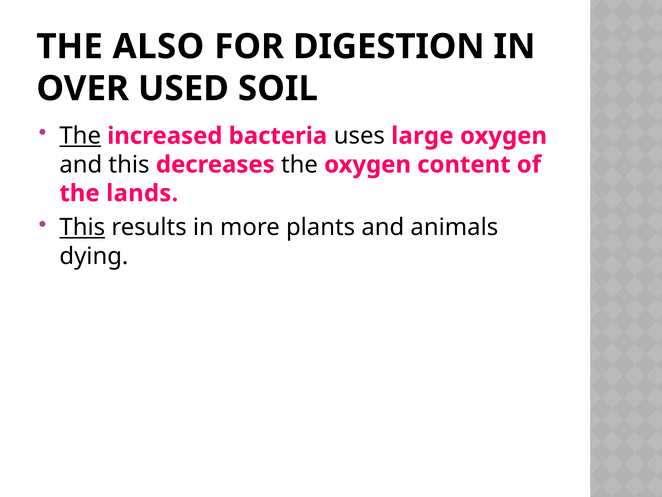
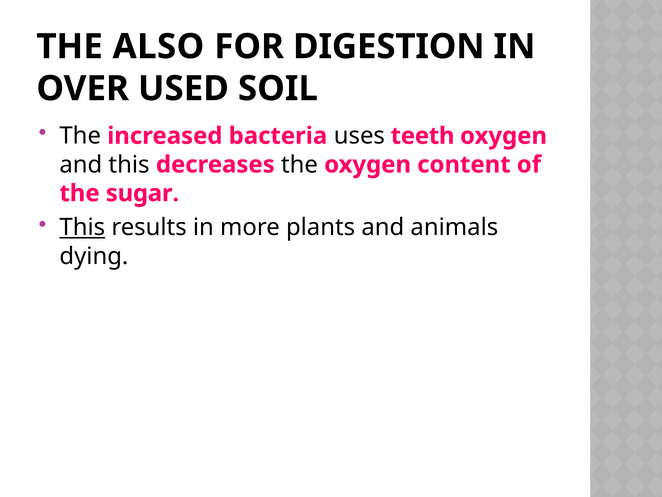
The underline: present -> none (80, 136)
large: large -> teeth (423, 136)
lands: lands -> sugar (142, 193)
